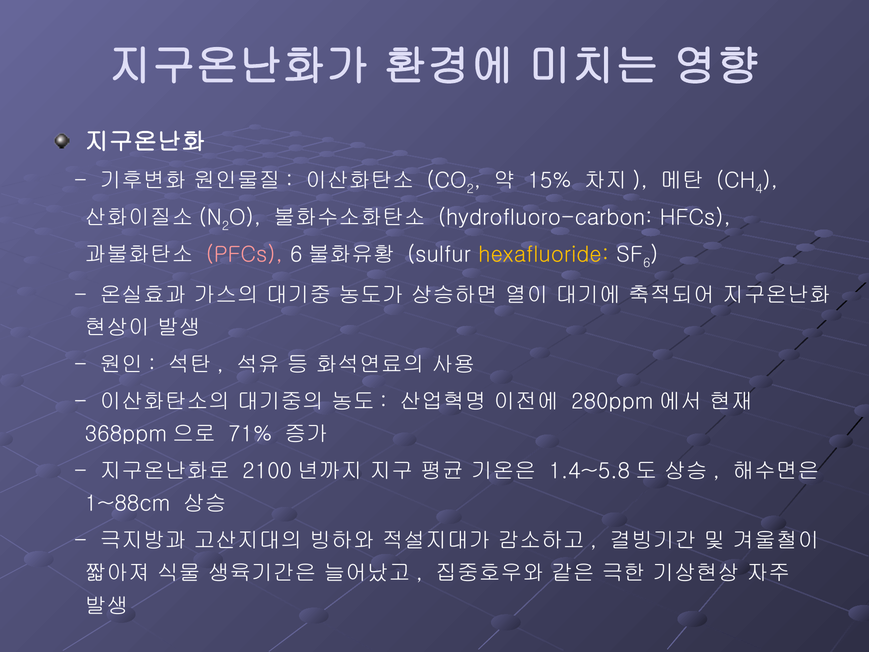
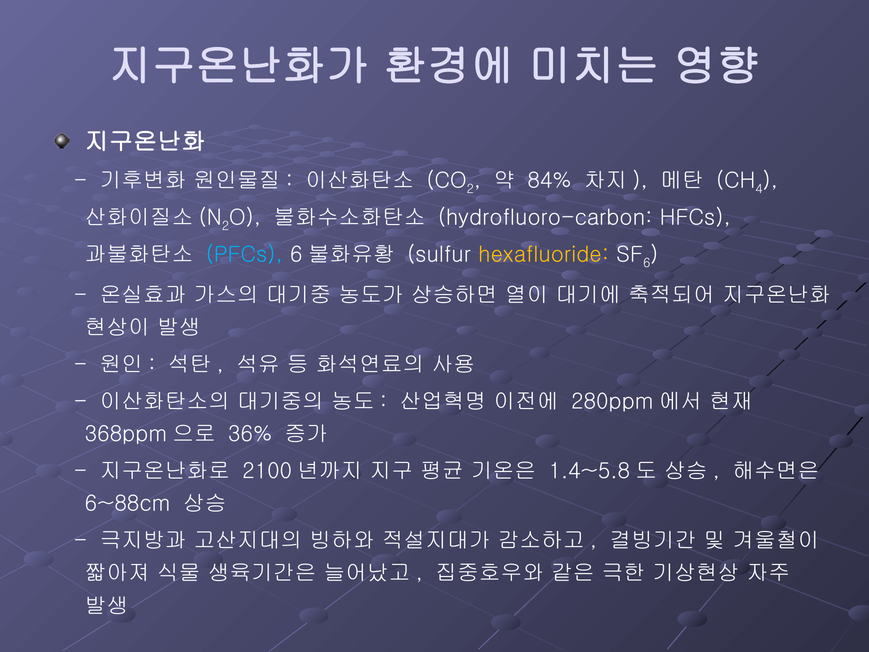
15%: 15% -> 84% (549, 181)
PFCs colour: pink -> light blue (244, 255)
71%: 71% -> 36% (250, 434)
1~88cm: 1~88cm -> 6~88cm (128, 504)
